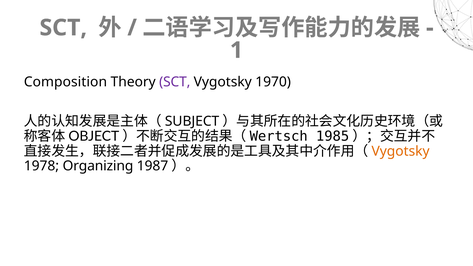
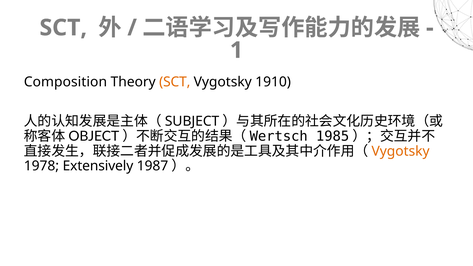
SCT colour: purple -> orange (175, 82)
1970: 1970 -> 1910 (273, 82)
Organizing: Organizing -> Extensively (98, 166)
